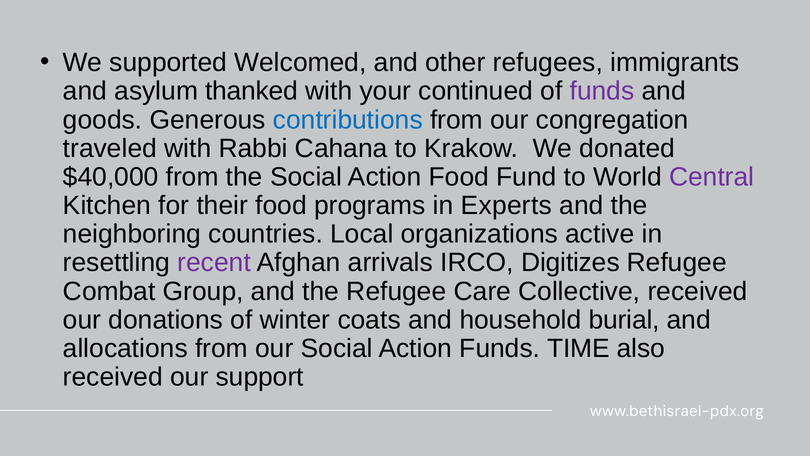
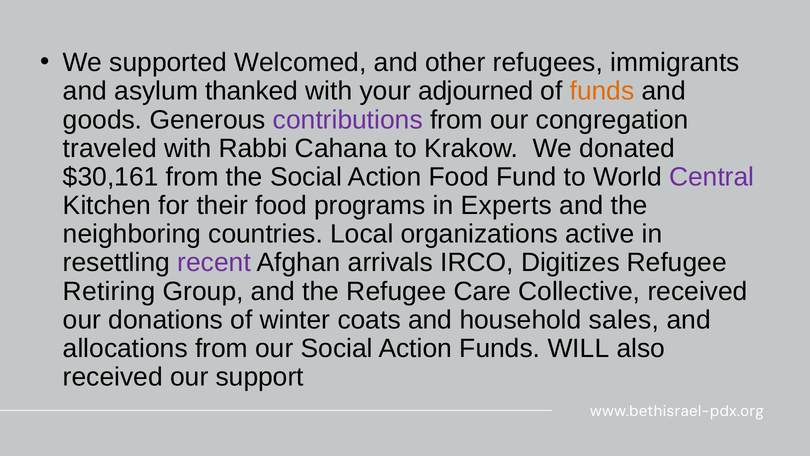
continued: continued -> adjourned (476, 91)
funds colour: purple -> orange (602, 91)
contributions colour: blue -> purple (348, 120)
$40,000: $40,000 -> $30,161 (111, 177)
Combat: Combat -> Retiring (109, 291)
burial: burial -> sales (624, 320)
TIME: TIME -> WILL (578, 348)
